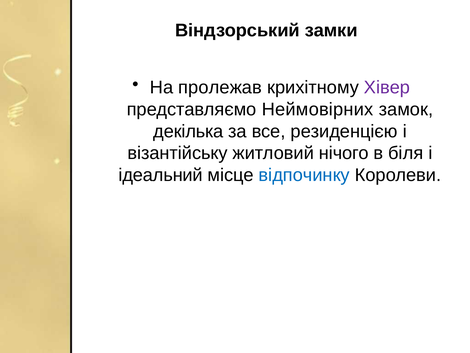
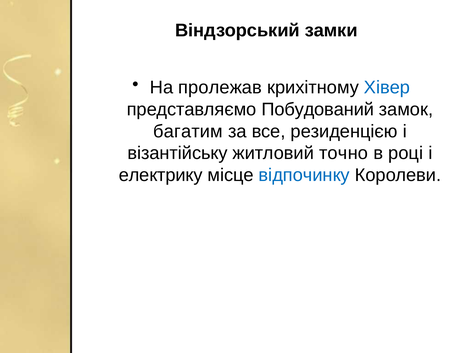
Хівер colour: purple -> blue (387, 87)
Неймовірних: Неймовірних -> Побудований (318, 109)
декілька: декілька -> багатим (188, 131)
нічого: нічого -> точно (344, 153)
біля: біля -> році (406, 153)
ідеальний: ідеальний -> електрику (161, 175)
